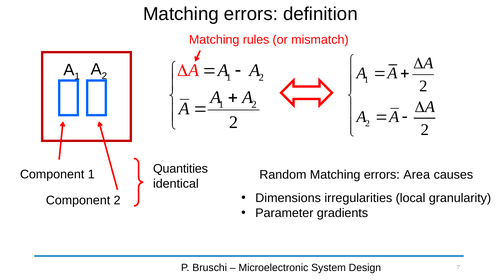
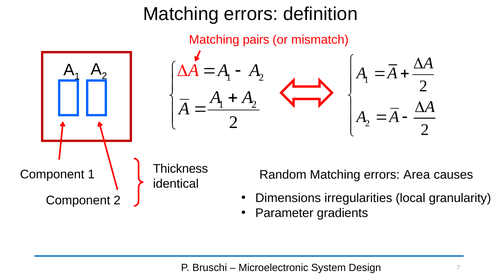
rules: rules -> pairs (256, 40)
Quantities: Quantities -> Thickness (180, 169)
